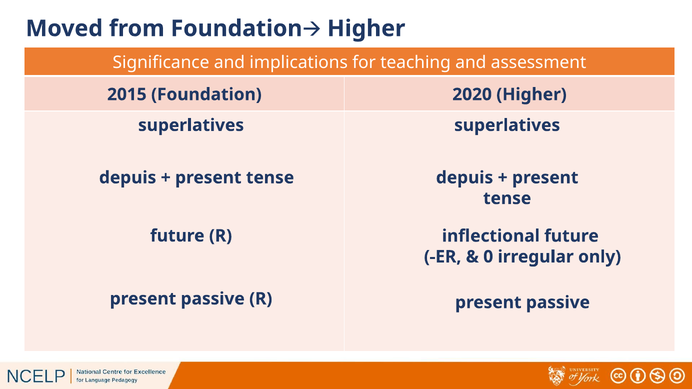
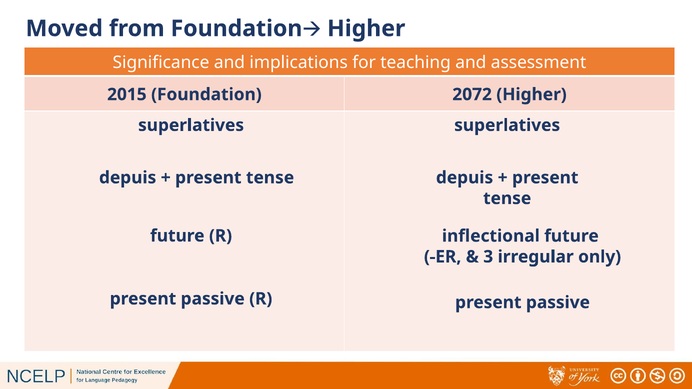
2020: 2020 -> 2072 (472, 95)
0: 0 -> 3 (488, 257)
